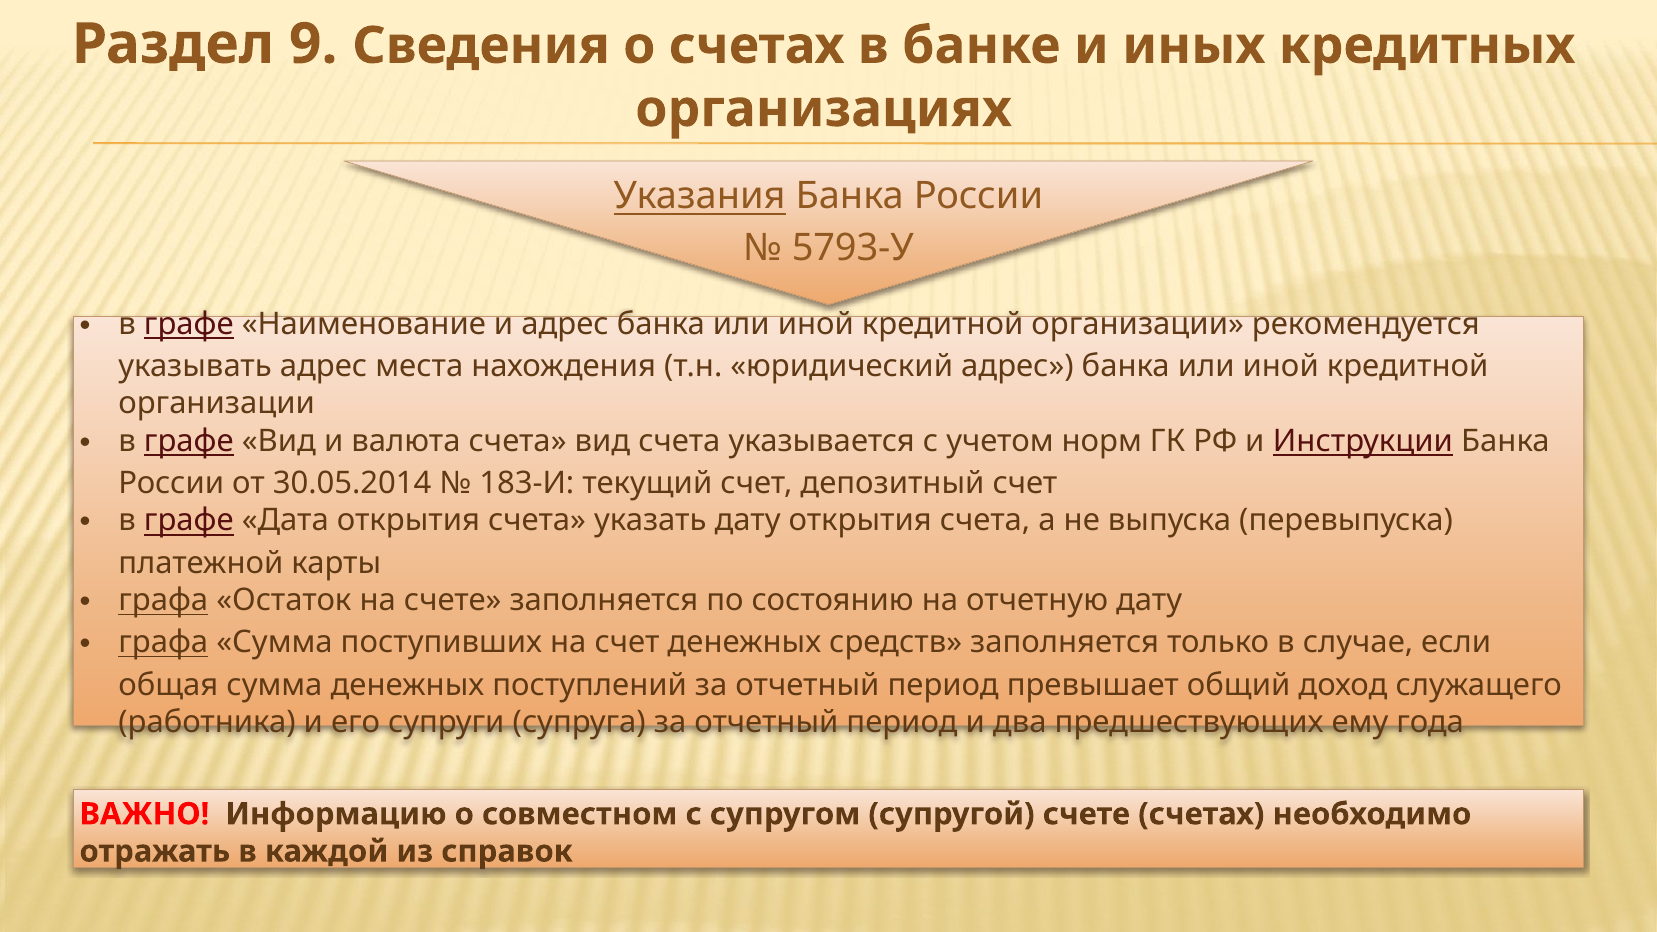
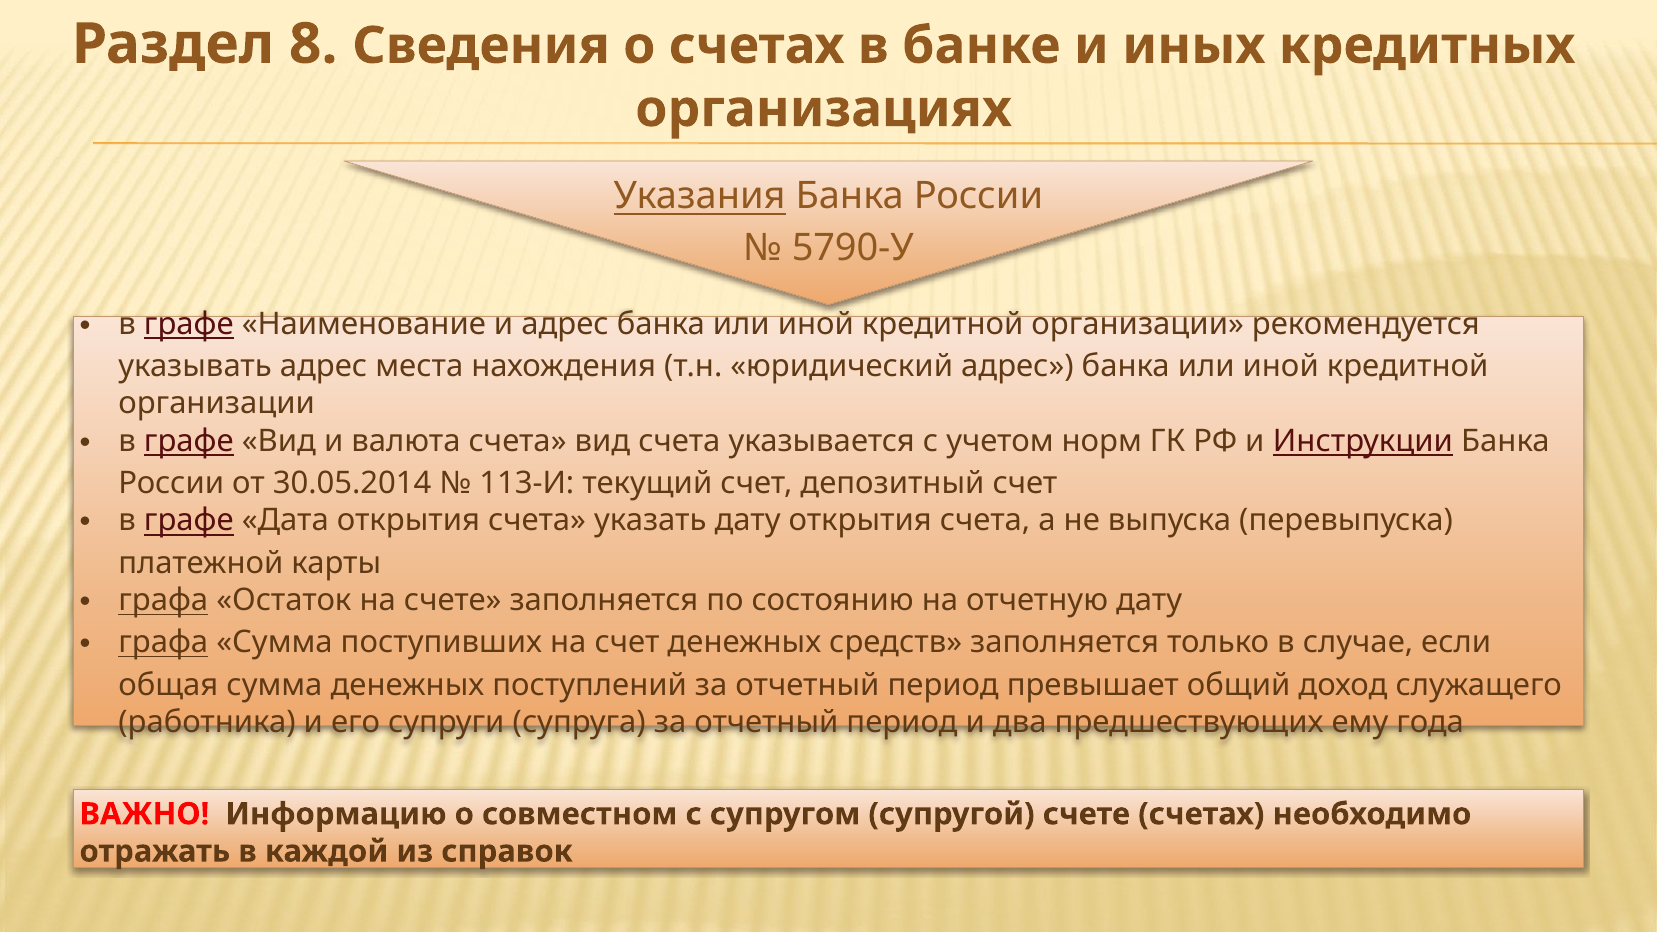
9: 9 -> 8 (313, 44)
5793-У: 5793-У -> 5790-У (853, 248)
183-И: 183-И -> 113-И (527, 483)
